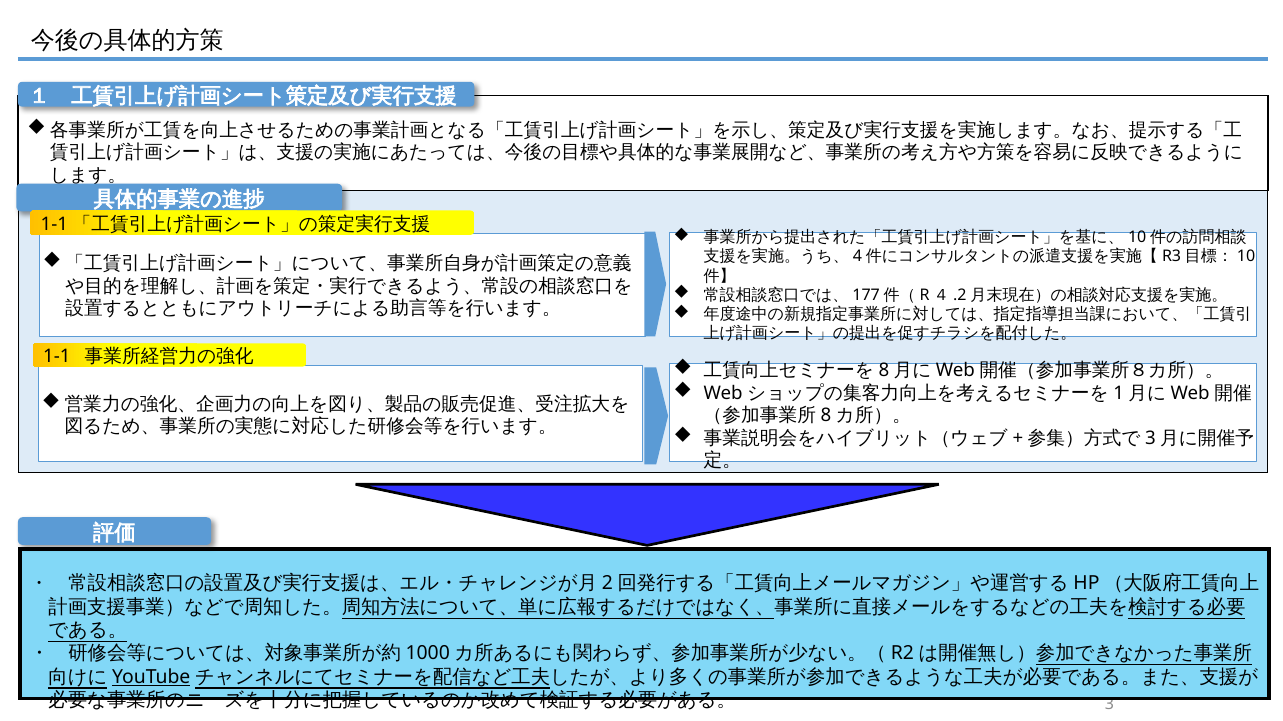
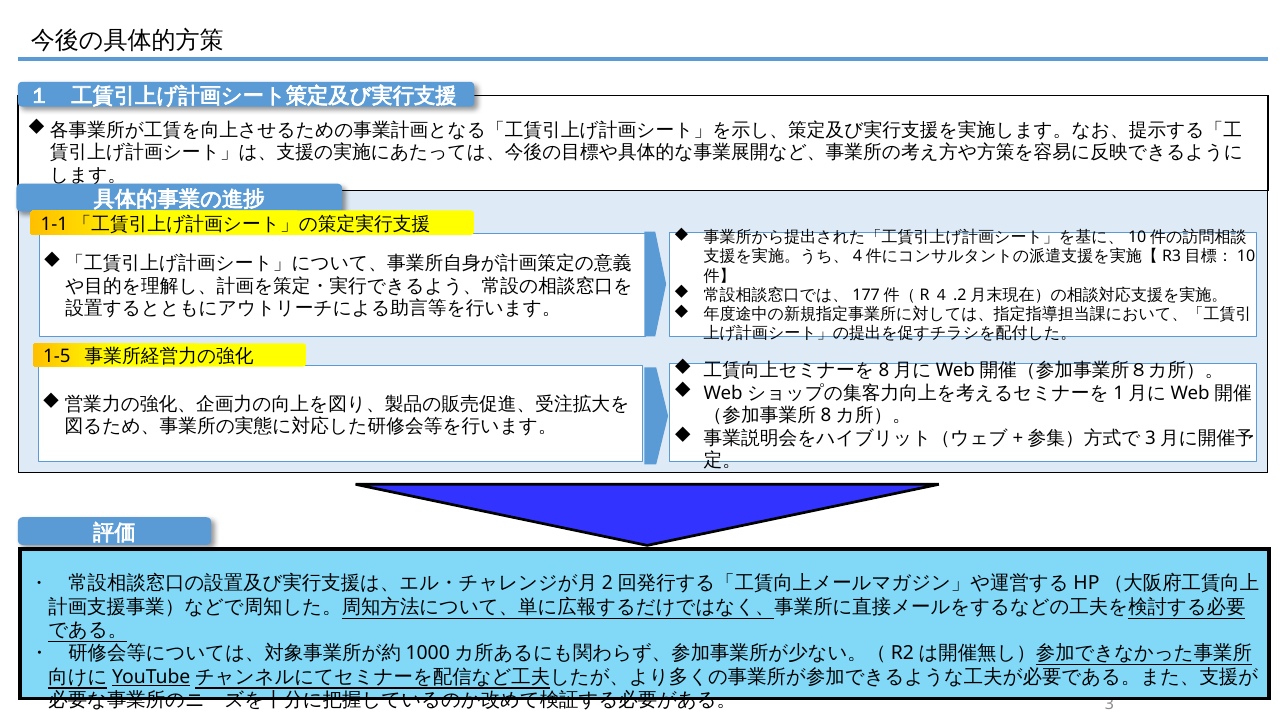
1-1: 1-1 -> 1-5 (57, 357)
